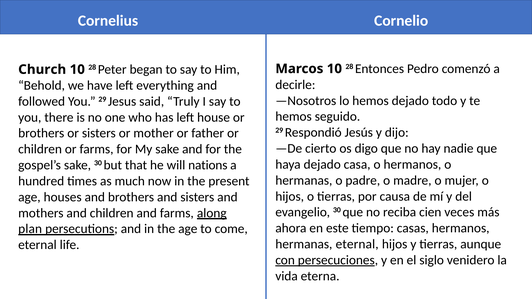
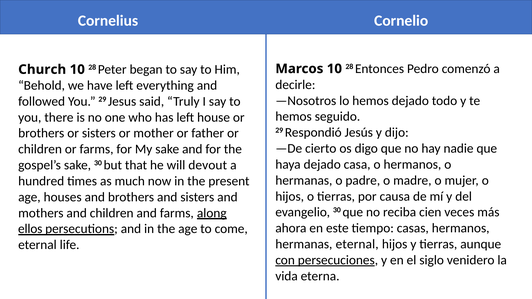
nations: nations -> devout (208, 165)
plan: plan -> ellos (30, 229)
